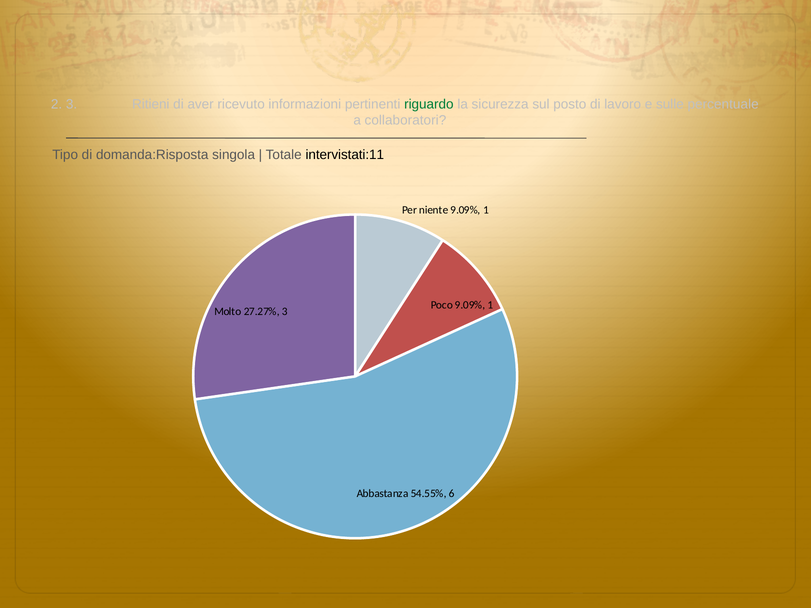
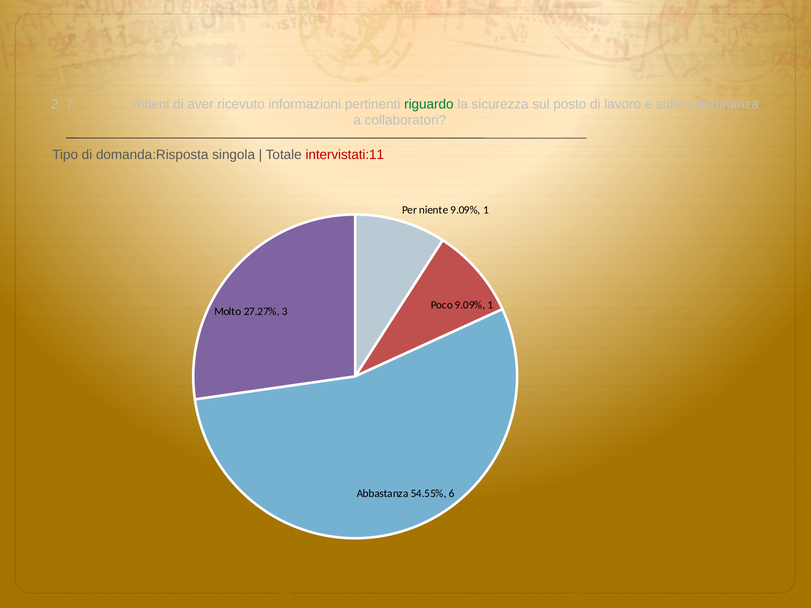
2 3: 3 -> 7 (72, 104)
percentuale: percentuale -> cittadinanza (723, 104)
intervistati:11 colour: black -> red (345, 155)
